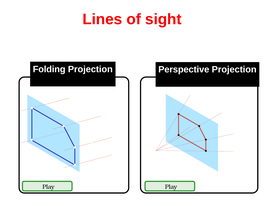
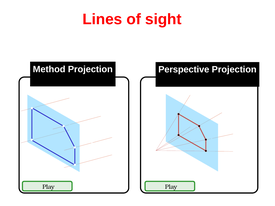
Folding: Folding -> Method (49, 69)
